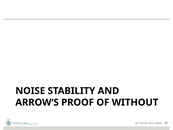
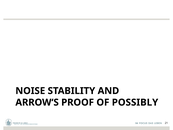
WITHOUT: WITHOUT -> POSSIBLY (135, 102)
